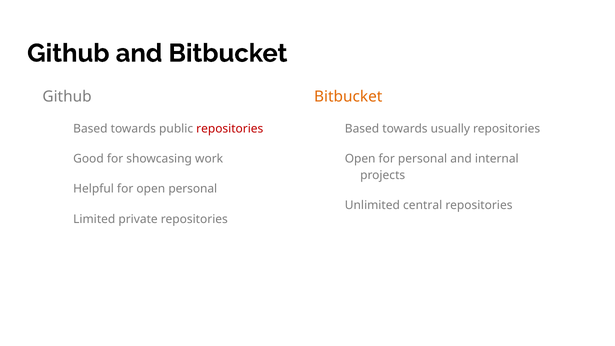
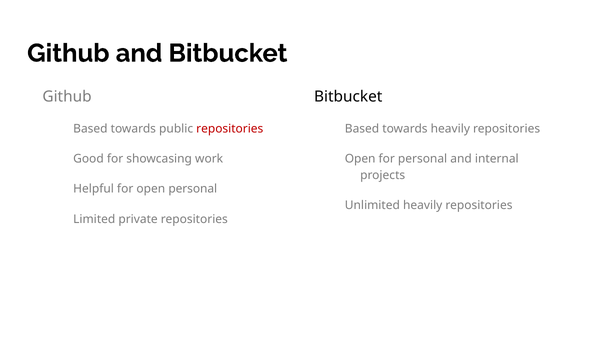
Bitbucket colour: orange -> black (348, 97)
towards usually: usually -> heavily (450, 129)
Unlimited central: central -> heavily (423, 205)
